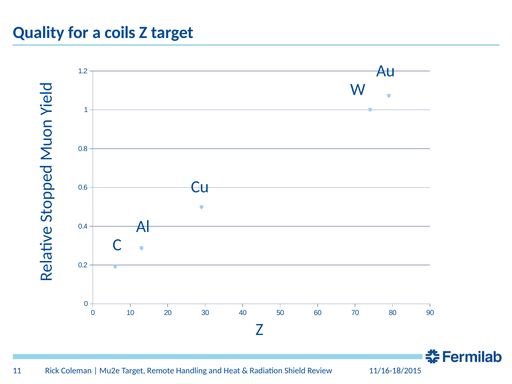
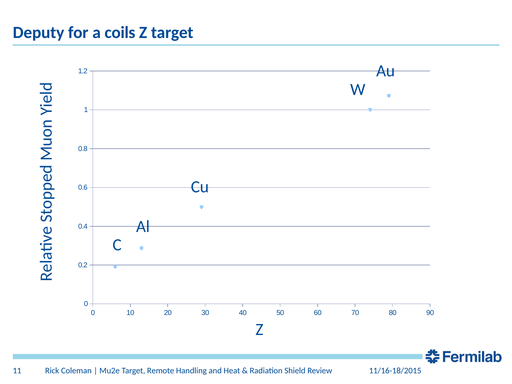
Quality: Quality -> Deputy (39, 33)
